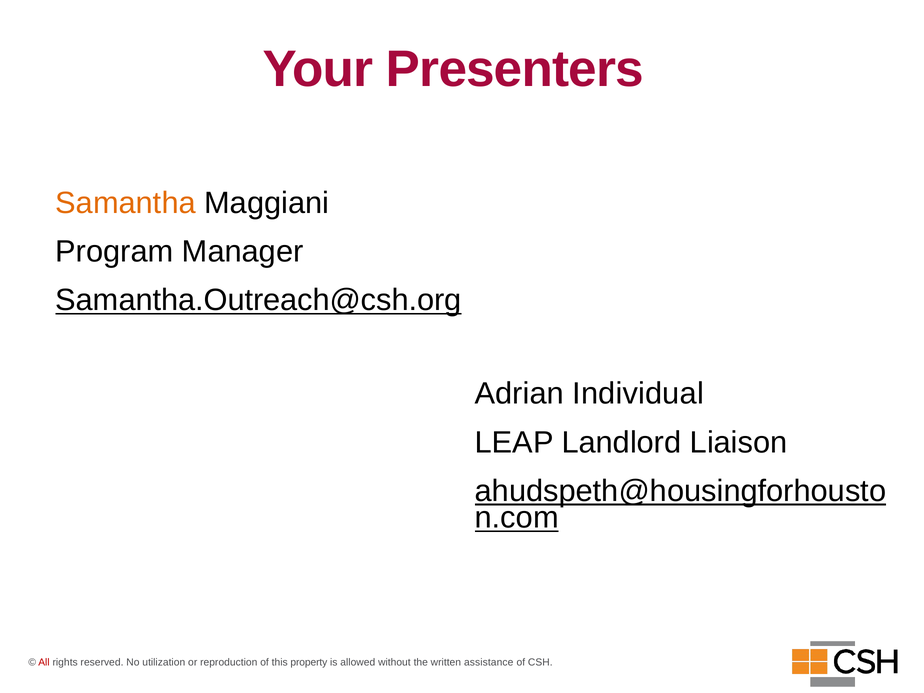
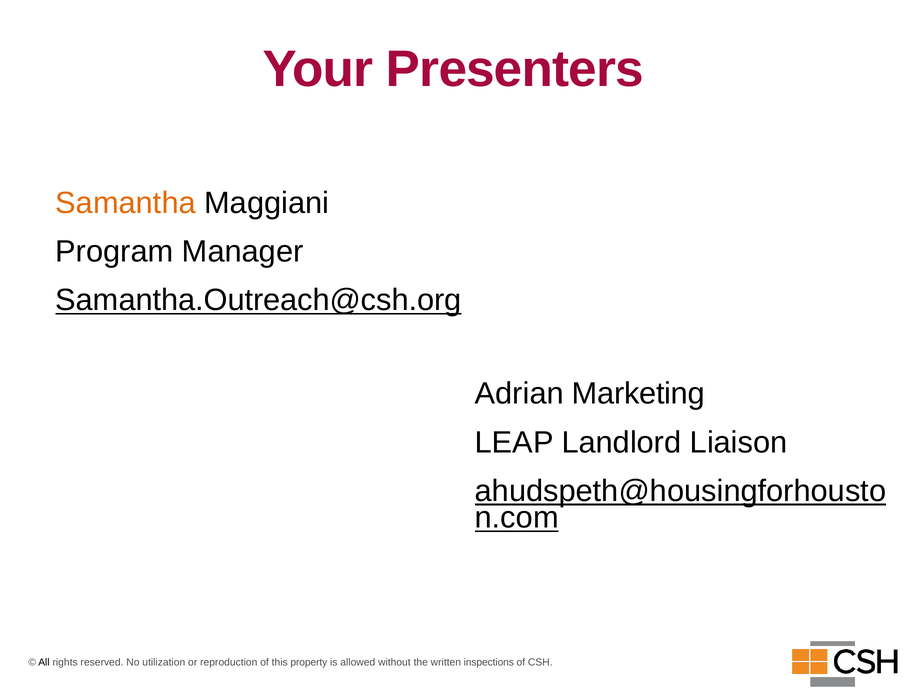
Individual: Individual -> Marketing (638, 394)
All colour: red -> black (44, 662)
assistance: assistance -> inspections (489, 662)
